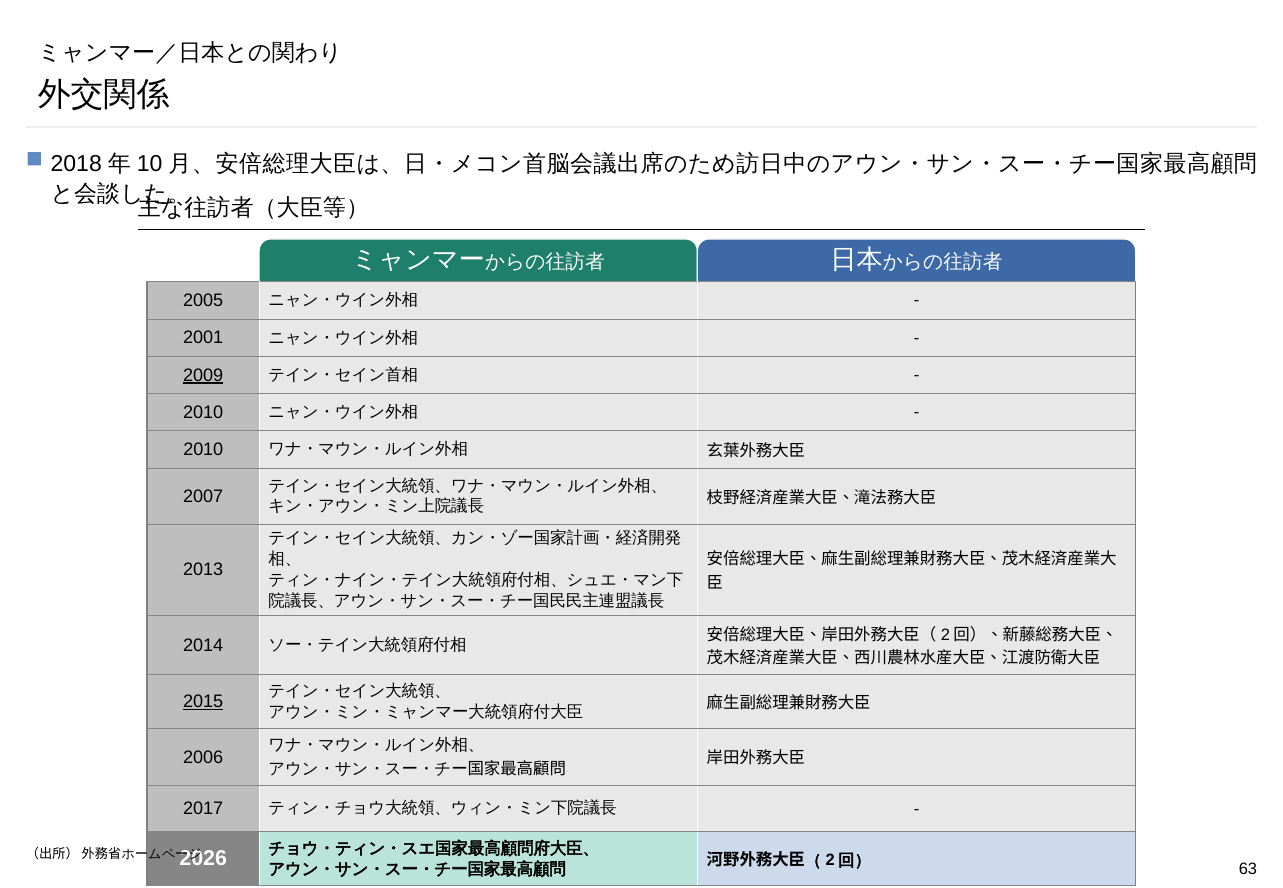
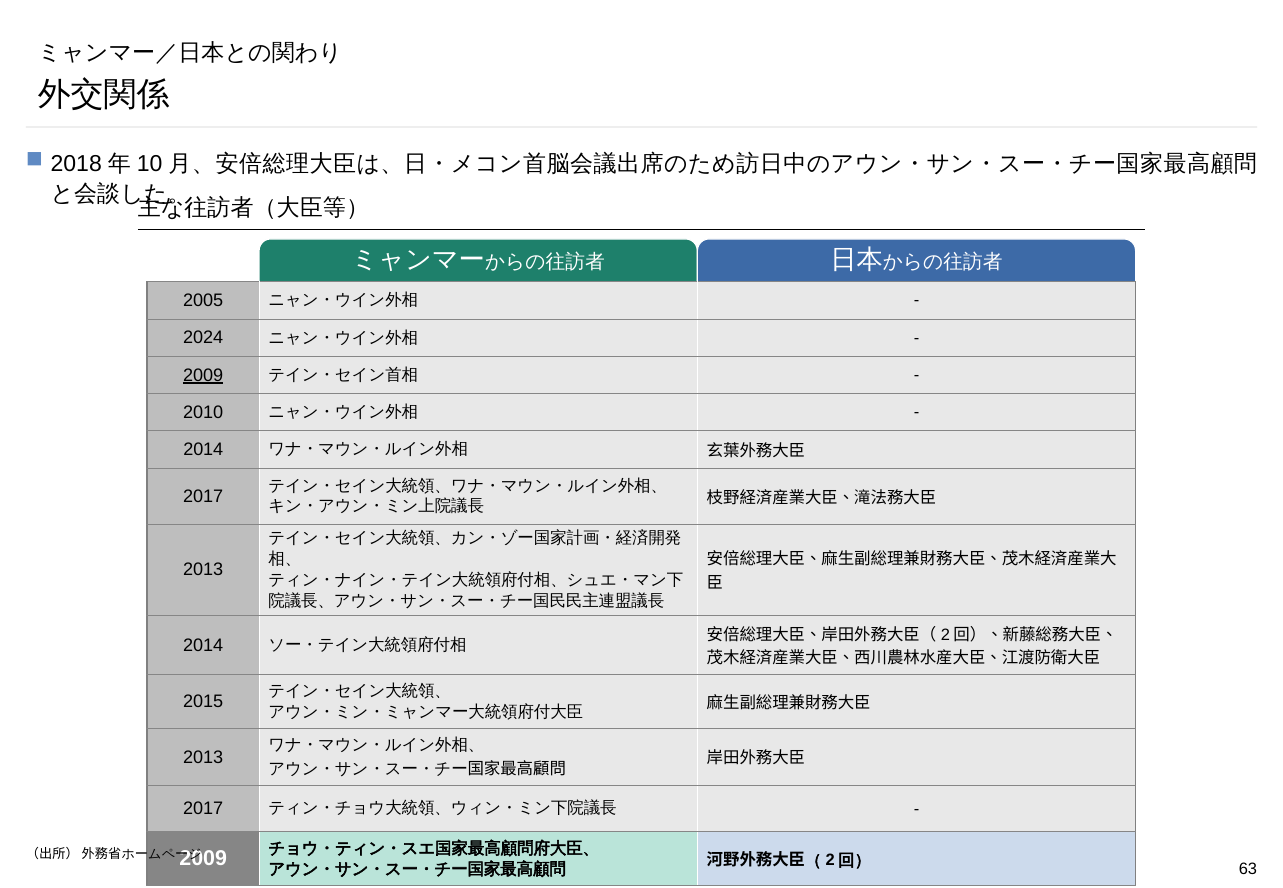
2001: 2001 -> 2024 (203, 338)
2010: 2010 -> 2014 (203, 450)
2007: 2007 -> 2017 (203, 497)
2015 underline: present -> none (203, 702)
2006: 2006 -> 2013 (203, 757)
2026: 2026 -> 2009 (203, 859)
